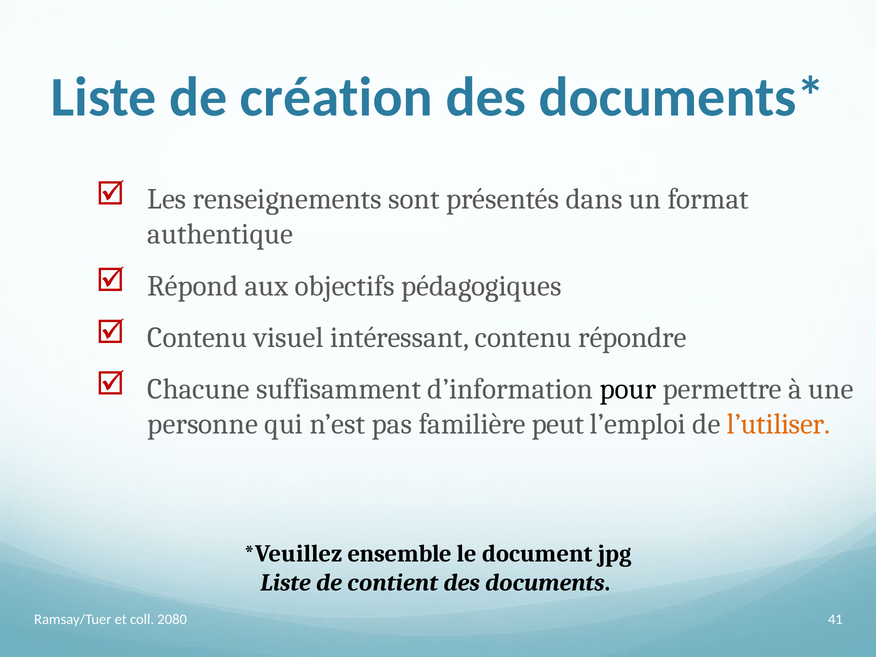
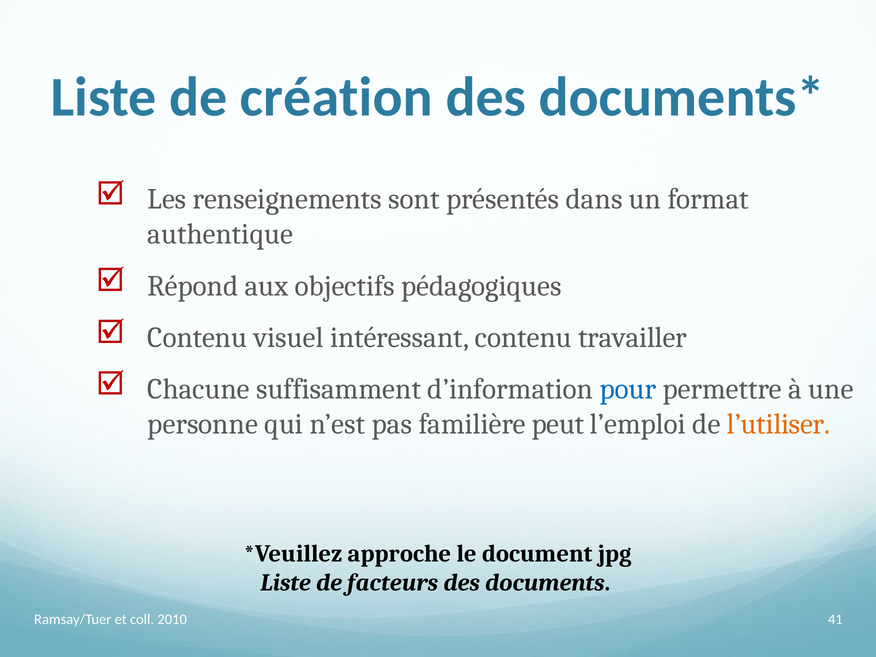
répondre: répondre -> travailler (632, 338)
pour colour: black -> blue (628, 389)
ensemble: ensemble -> approche (400, 554)
contient: contient -> facteurs (393, 583)
2080: 2080 -> 2010 (172, 620)
